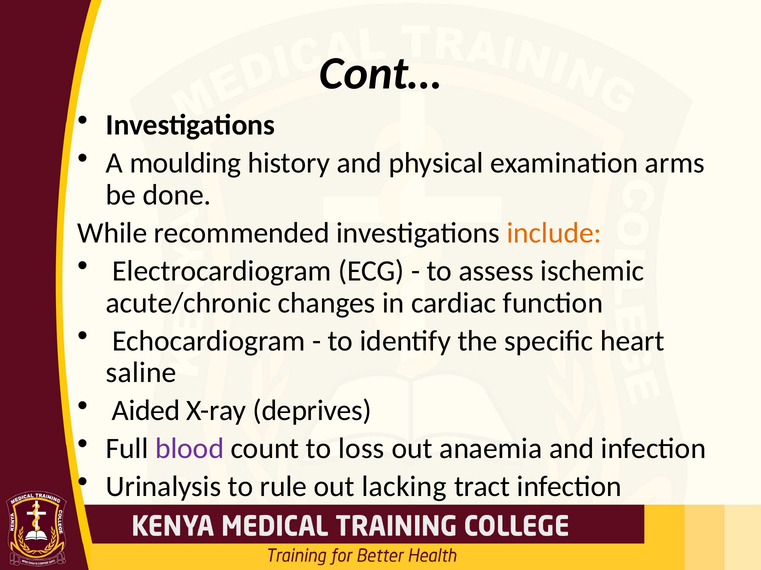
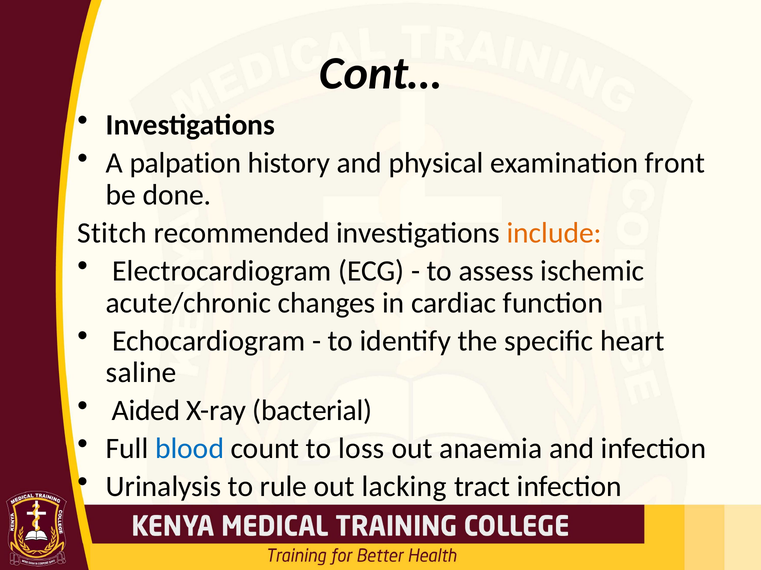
moulding: moulding -> palpation (185, 163)
arms: arms -> front (675, 163)
While: While -> Stitch (112, 233)
deprives: deprives -> bacterial (312, 411)
blood colour: purple -> blue (190, 449)
